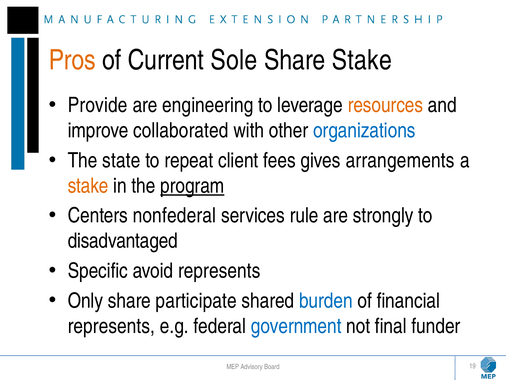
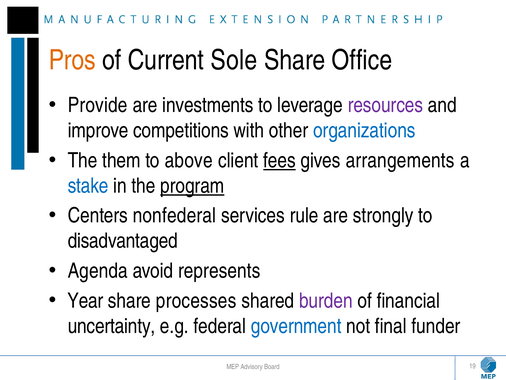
Share Stake: Stake -> Office (362, 60)
engineering: engineering -> investments (208, 105)
resources colour: orange -> purple (385, 105)
collaborated: collaborated -> competitions (181, 131)
state: state -> them (121, 160)
repeat: repeat -> above (189, 160)
fees underline: none -> present (279, 160)
stake colour: orange -> blue (88, 186)
Specific: Specific -> Agenda (98, 271)
Only: Only -> Year (85, 300)
participate: participate -> processes (196, 300)
burden colour: blue -> purple (326, 300)
represents: represents -> uncertainty (112, 326)
